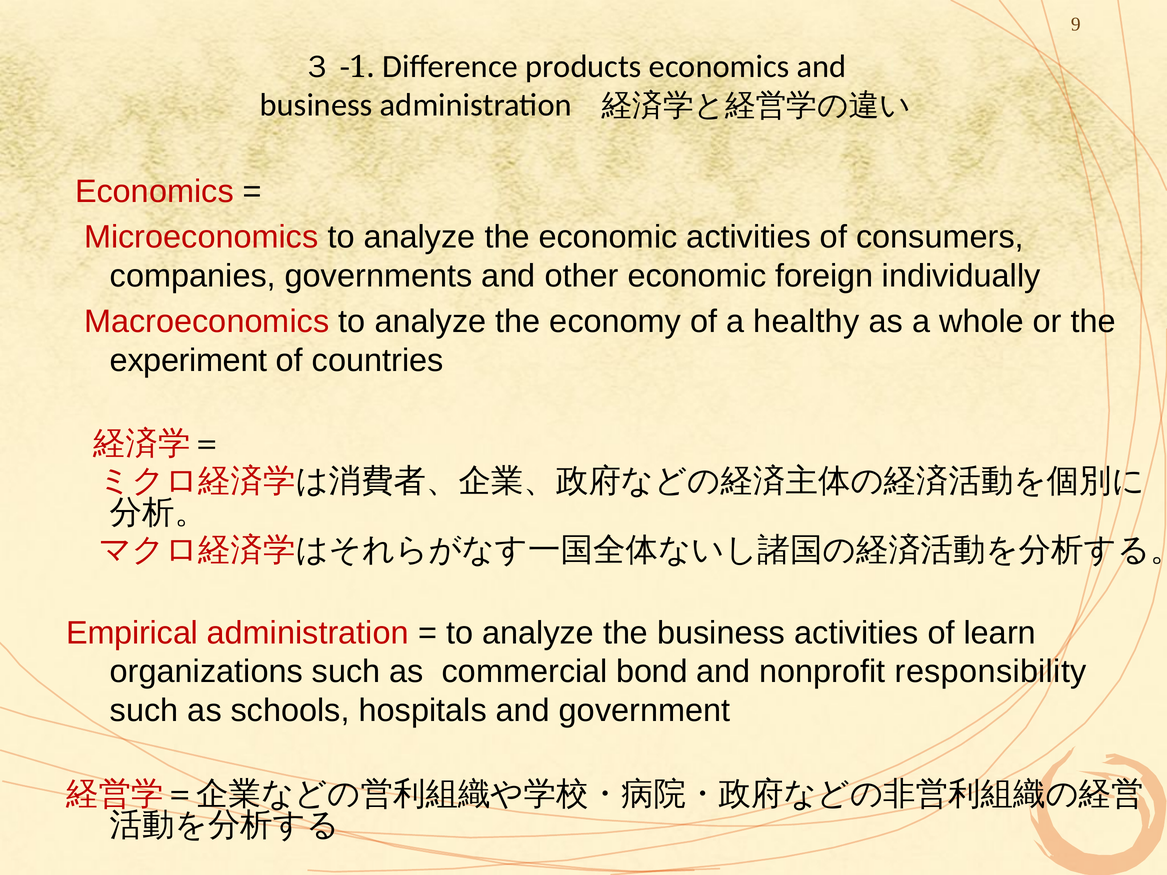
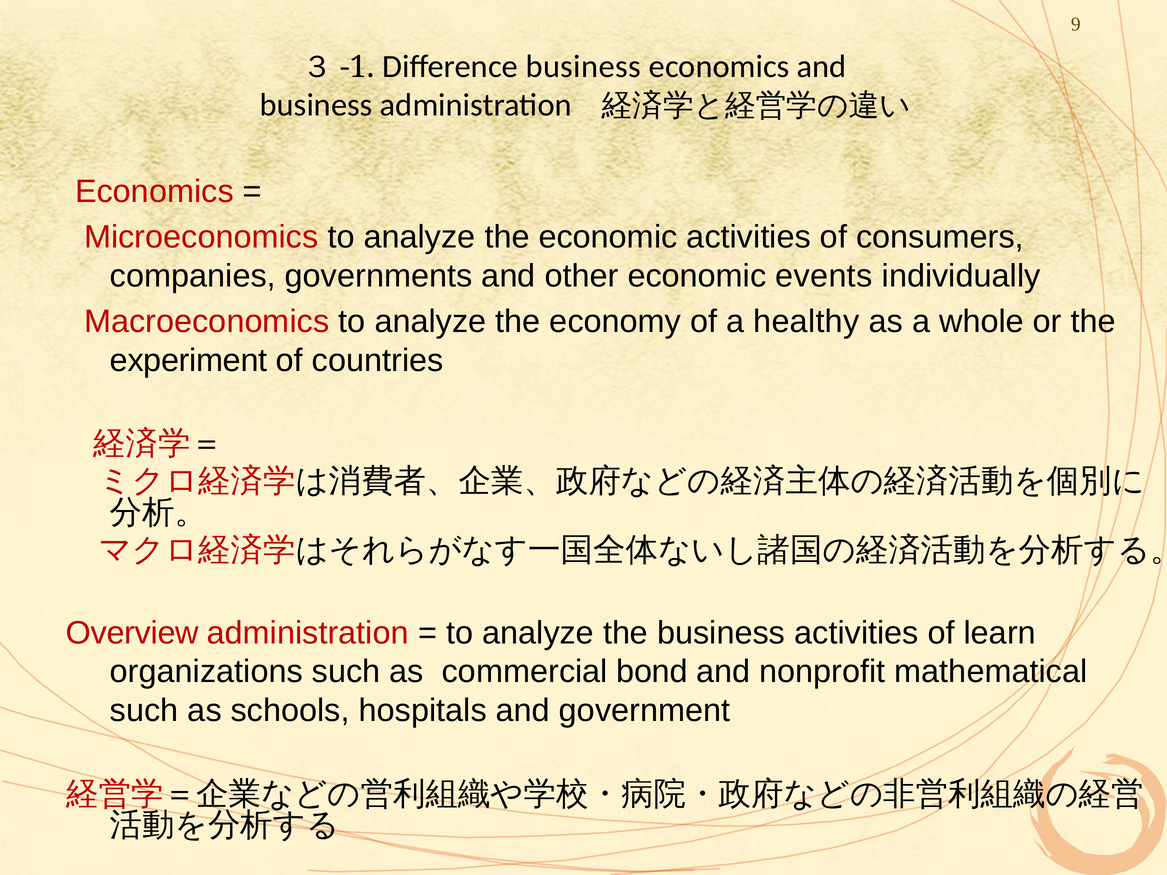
Difference products: products -> business (583, 66)
foreign: foreign -> events (824, 276)
Empirical: Empirical -> Overview (132, 633)
responsibility: responsibility -> mathematical (991, 672)
